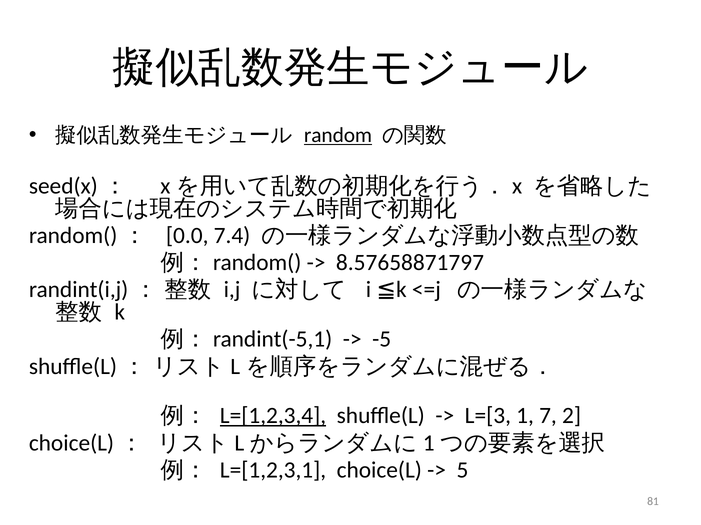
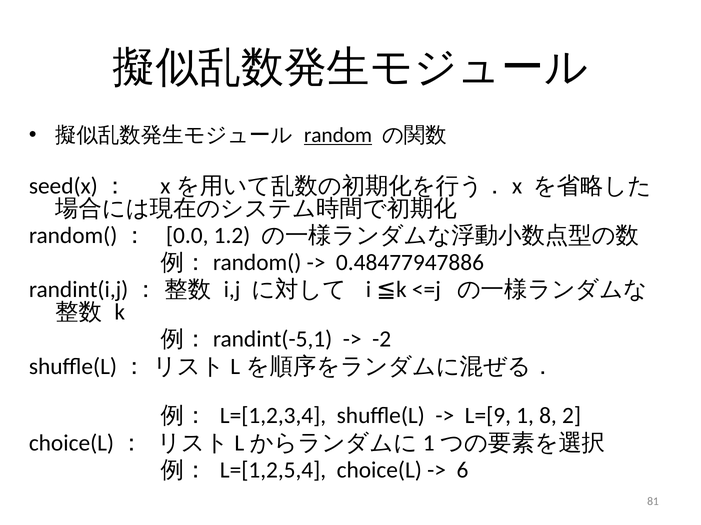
7.4: 7.4 -> 1.2 (232, 236)
8.57658871797: 8.57658871797 -> 0.48477947886 (410, 263)
-5: -5 -> -2 (382, 340)
L=[1,2,3,4 underline: present -> none (273, 416)
L=[3: L=[3 -> L=[9 (488, 416)
7: 7 -> 8 (548, 416)
L=[1,2,3,1: L=[1,2,3,1 -> L=[1,2,5,4 (273, 471)
5: 5 -> 6 (462, 471)
